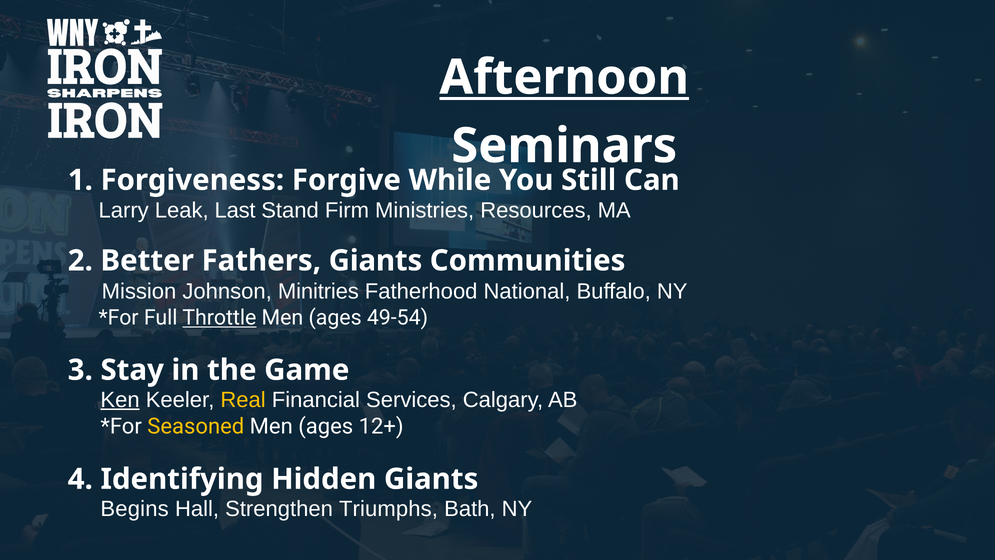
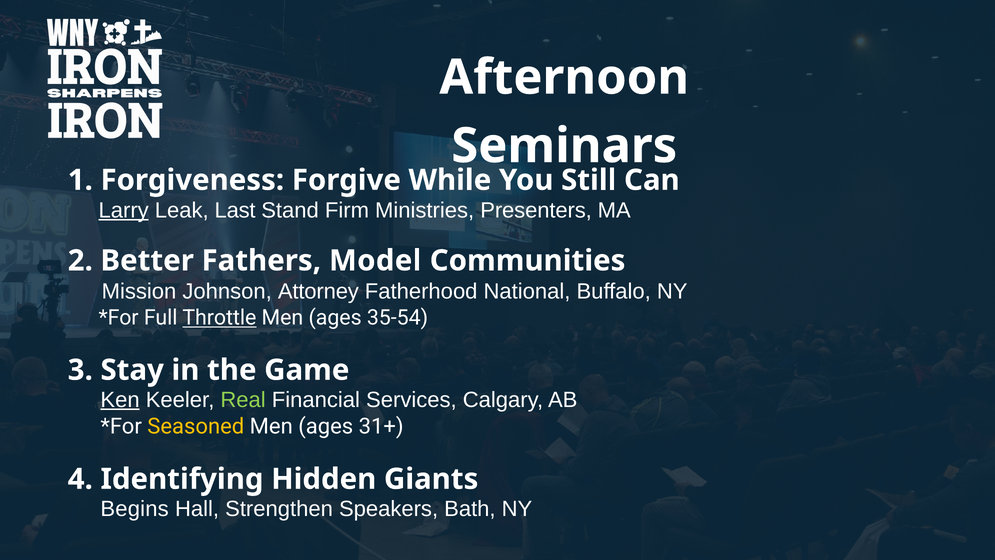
Afternoon underline: present -> none (564, 77)
Larry underline: none -> present (124, 210)
Resources: Resources -> Presenters (536, 210)
Fathers Giants: Giants -> Model (375, 261)
Minitries: Minitries -> Attorney (318, 291)
49-54: 49-54 -> 35-54 (397, 318)
Real colour: yellow -> light green (243, 400)
12+: 12+ -> 31+ (381, 426)
Triumphs: Triumphs -> Speakers (389, 509)
